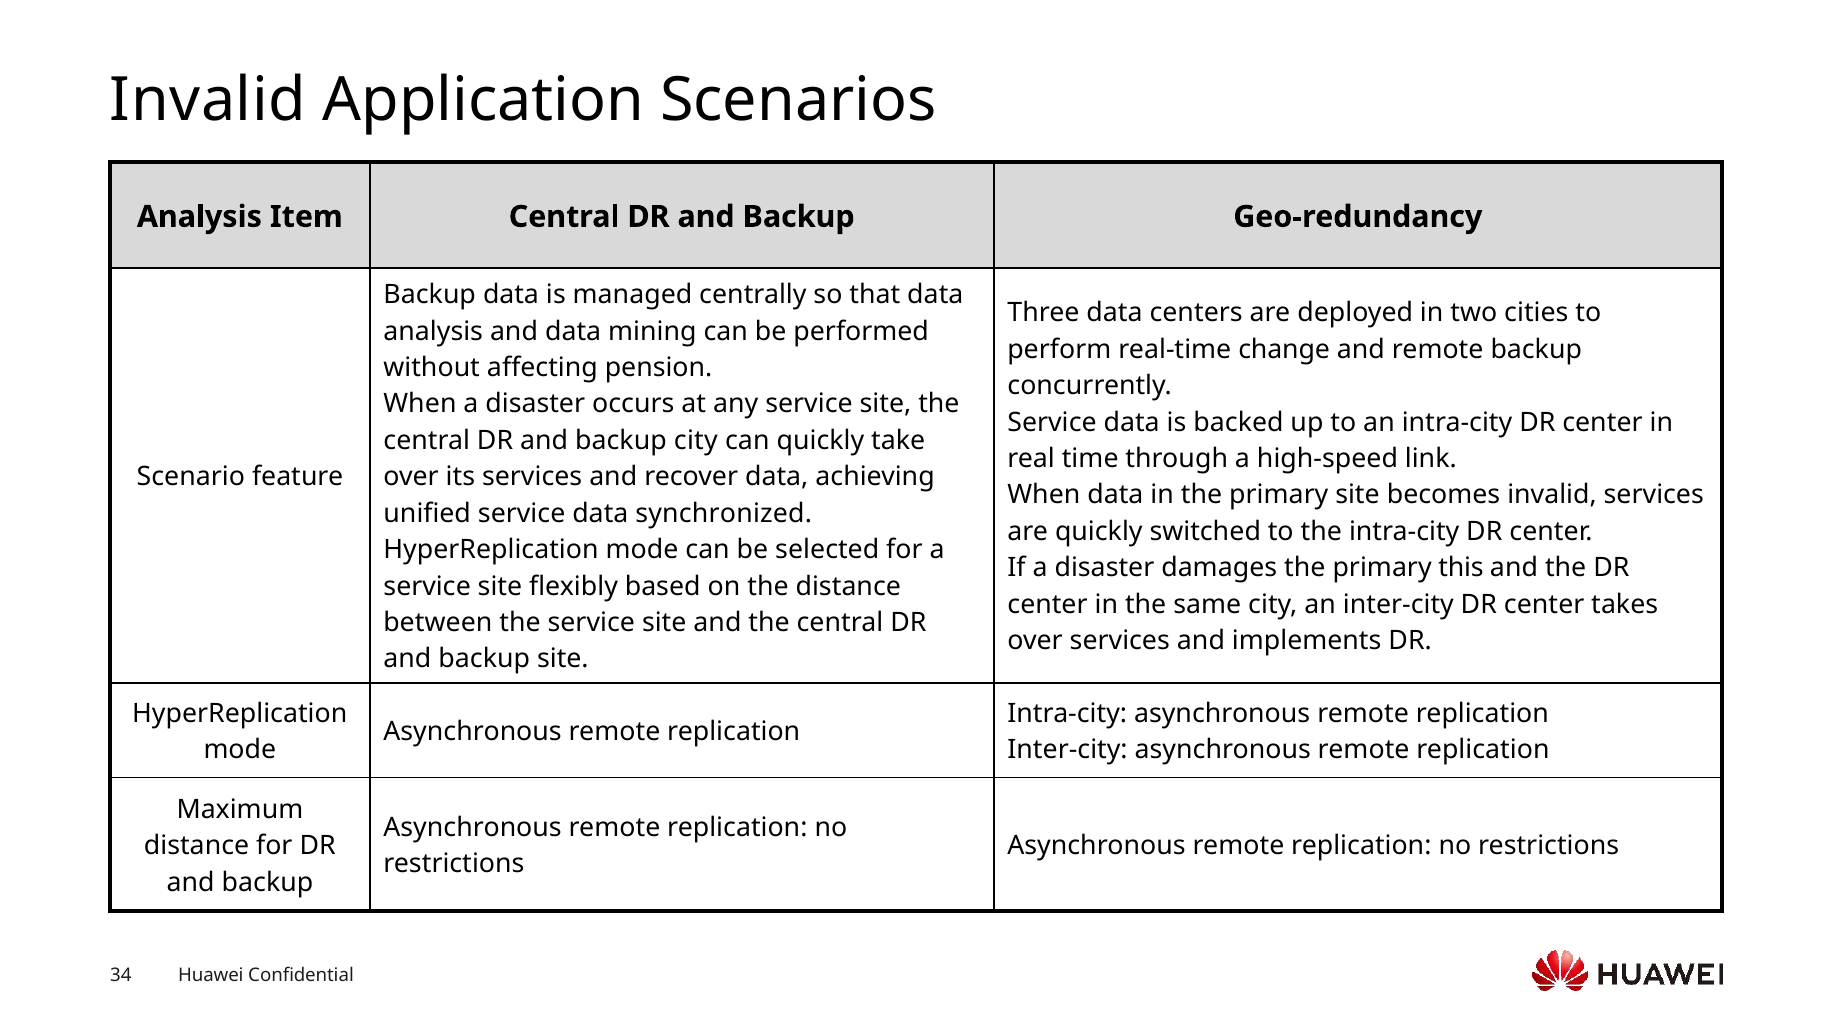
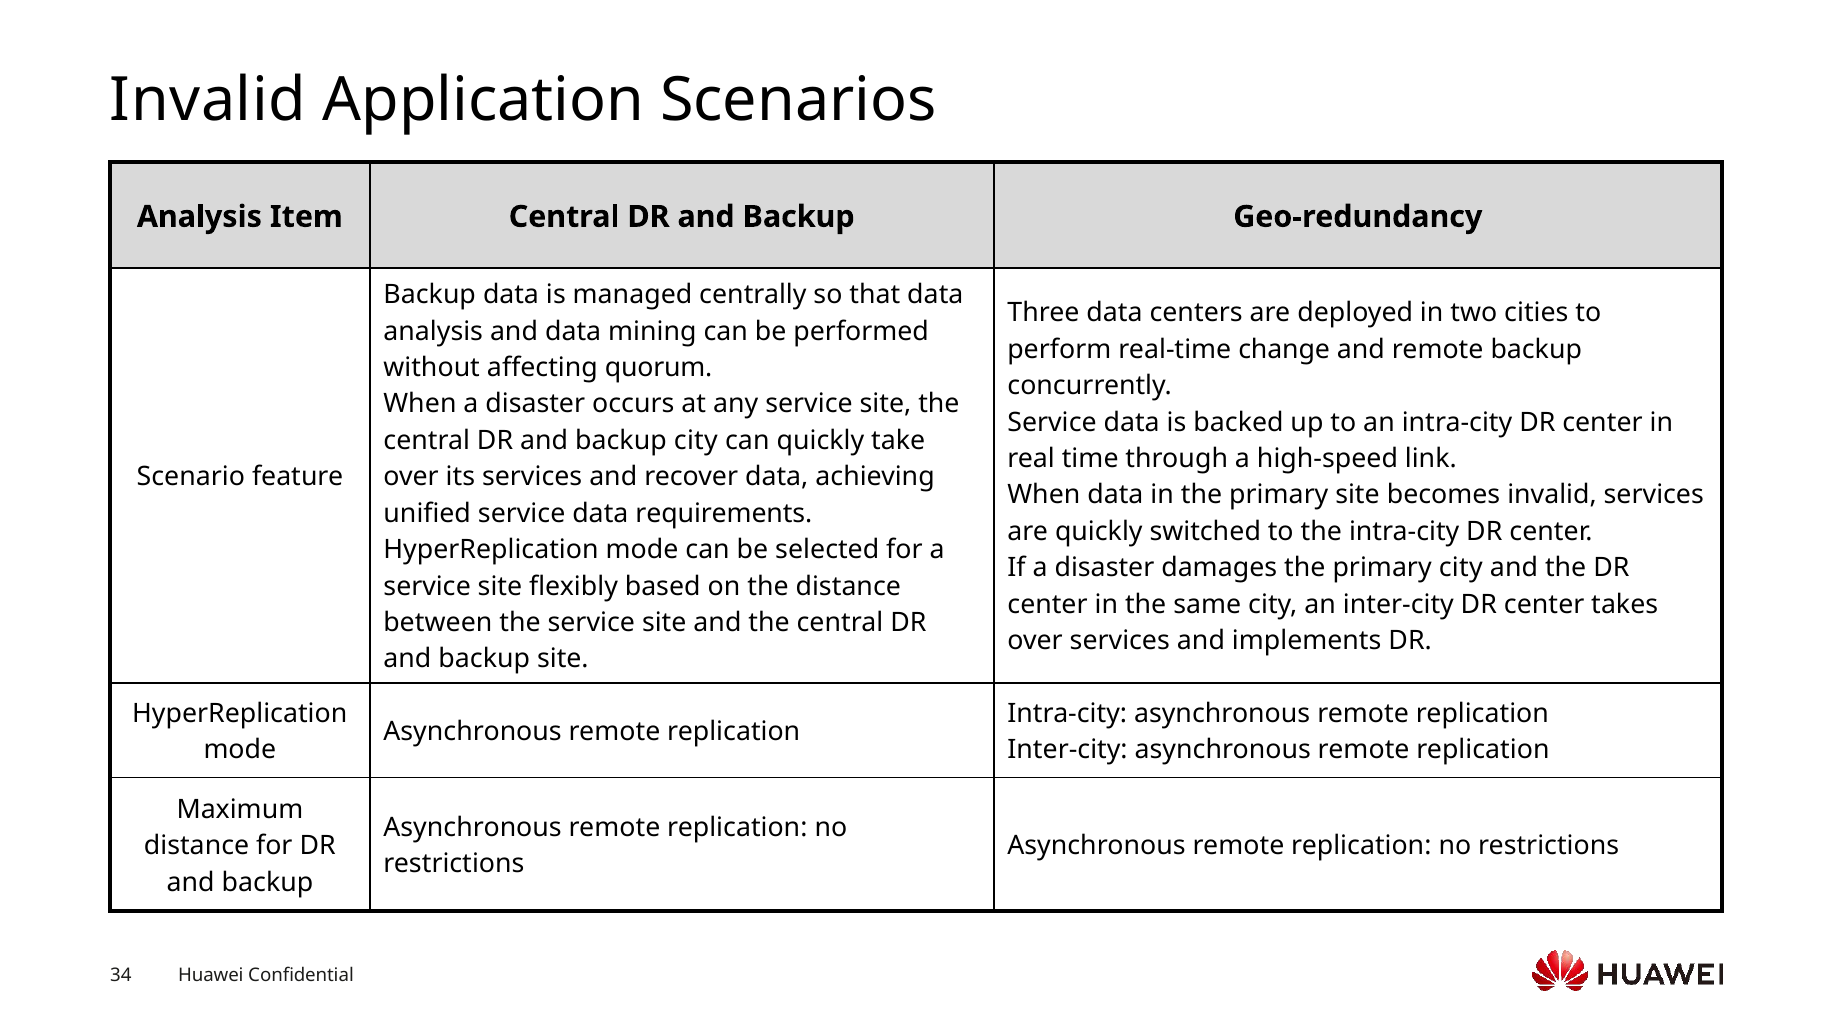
pension: pension -> quorum (659, 367)
synchronized: synchronized -> requirements (724, 513)
primary this: this -> city (1461, 568)
